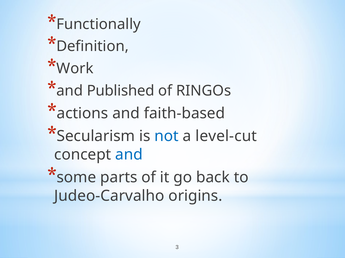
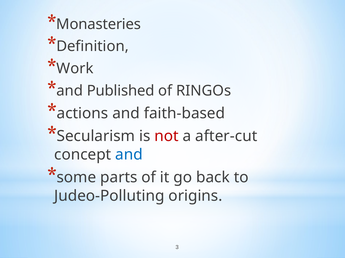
Functionally: Functionally -> Monasteries (99, 24)
not colour: blue -> red (166, 137)
level-cut: level-cut -> after-cut (226, 137)
Judeo-Carvalho: Judeo-Carvalho -> Judeo-Polluting (109, 196)
